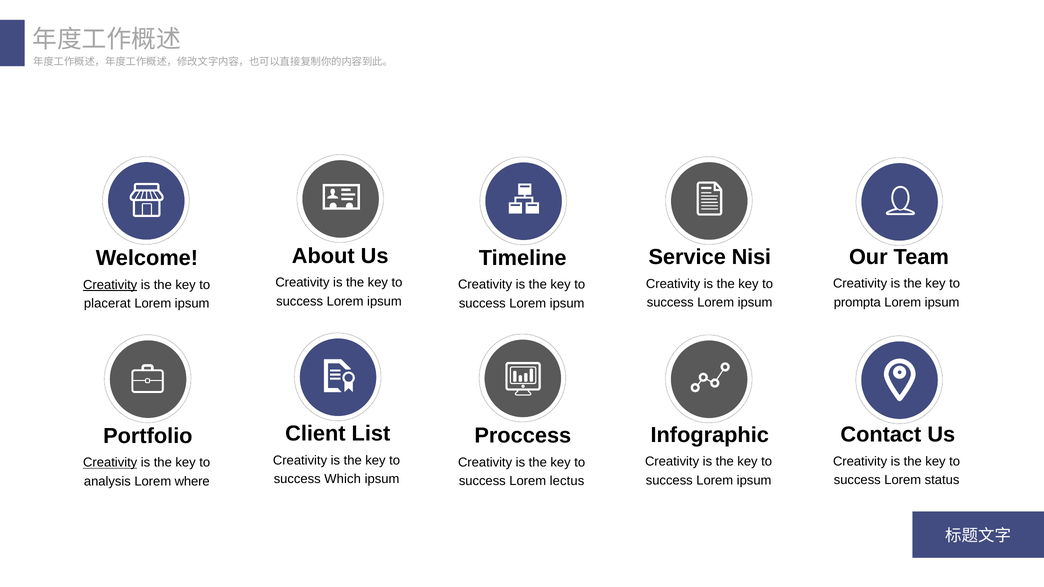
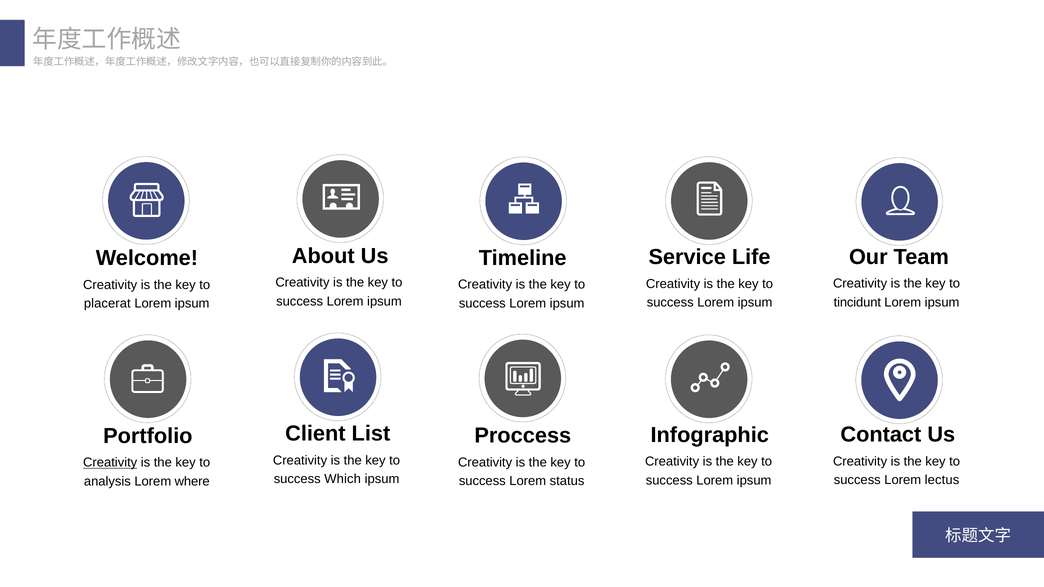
Nisi: Nisi -> Life (751, 257)
Creativity underline: present -> none (110, 285)
prompta: prompta -> tincidunt (857, 302)
status: status -> lectus (942, 480)
lectus: lectus -> status (567, 481)
